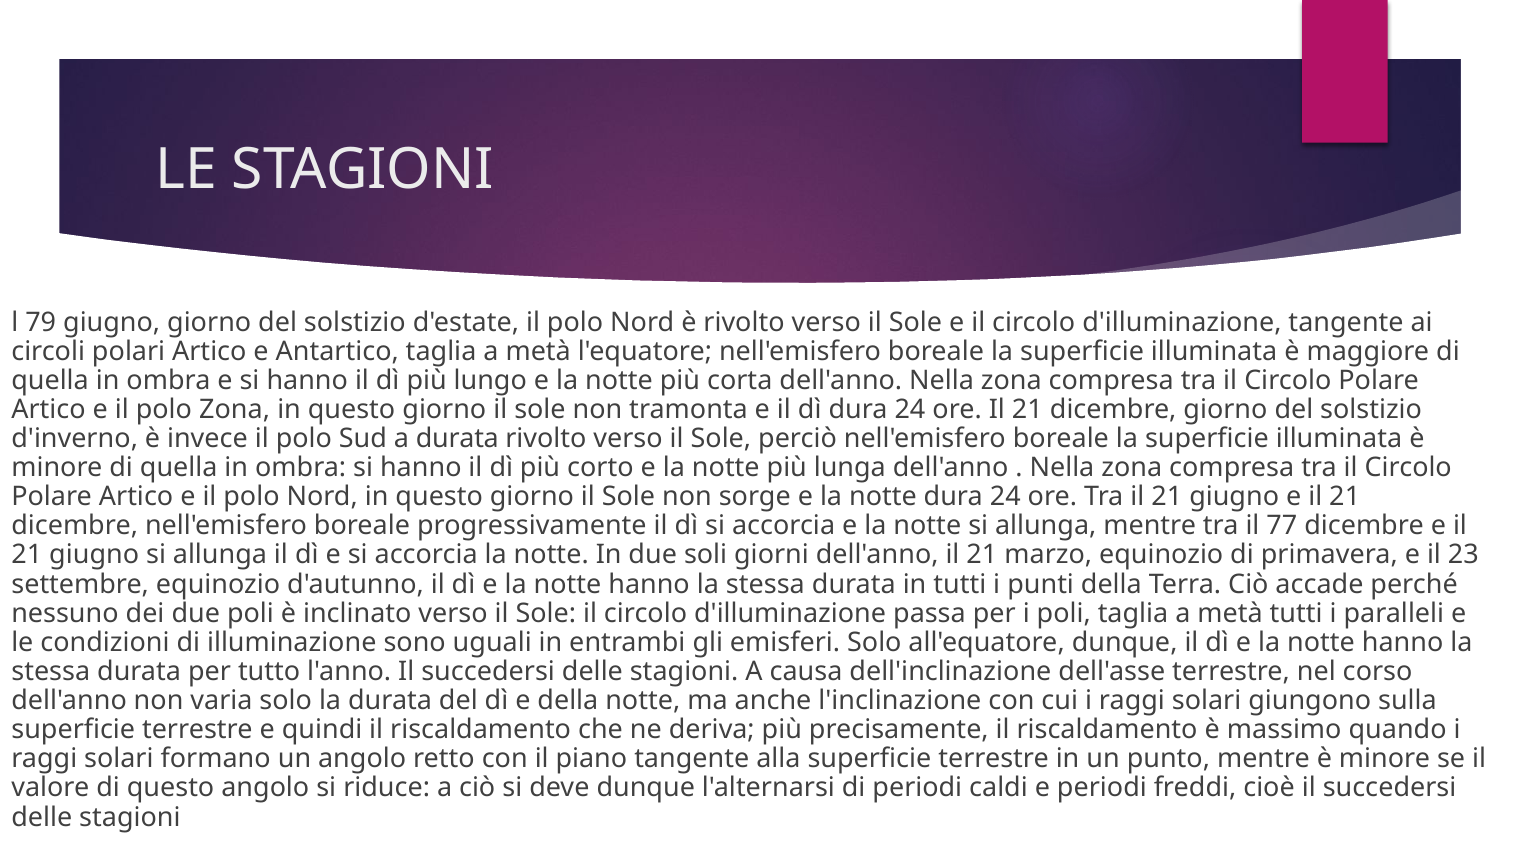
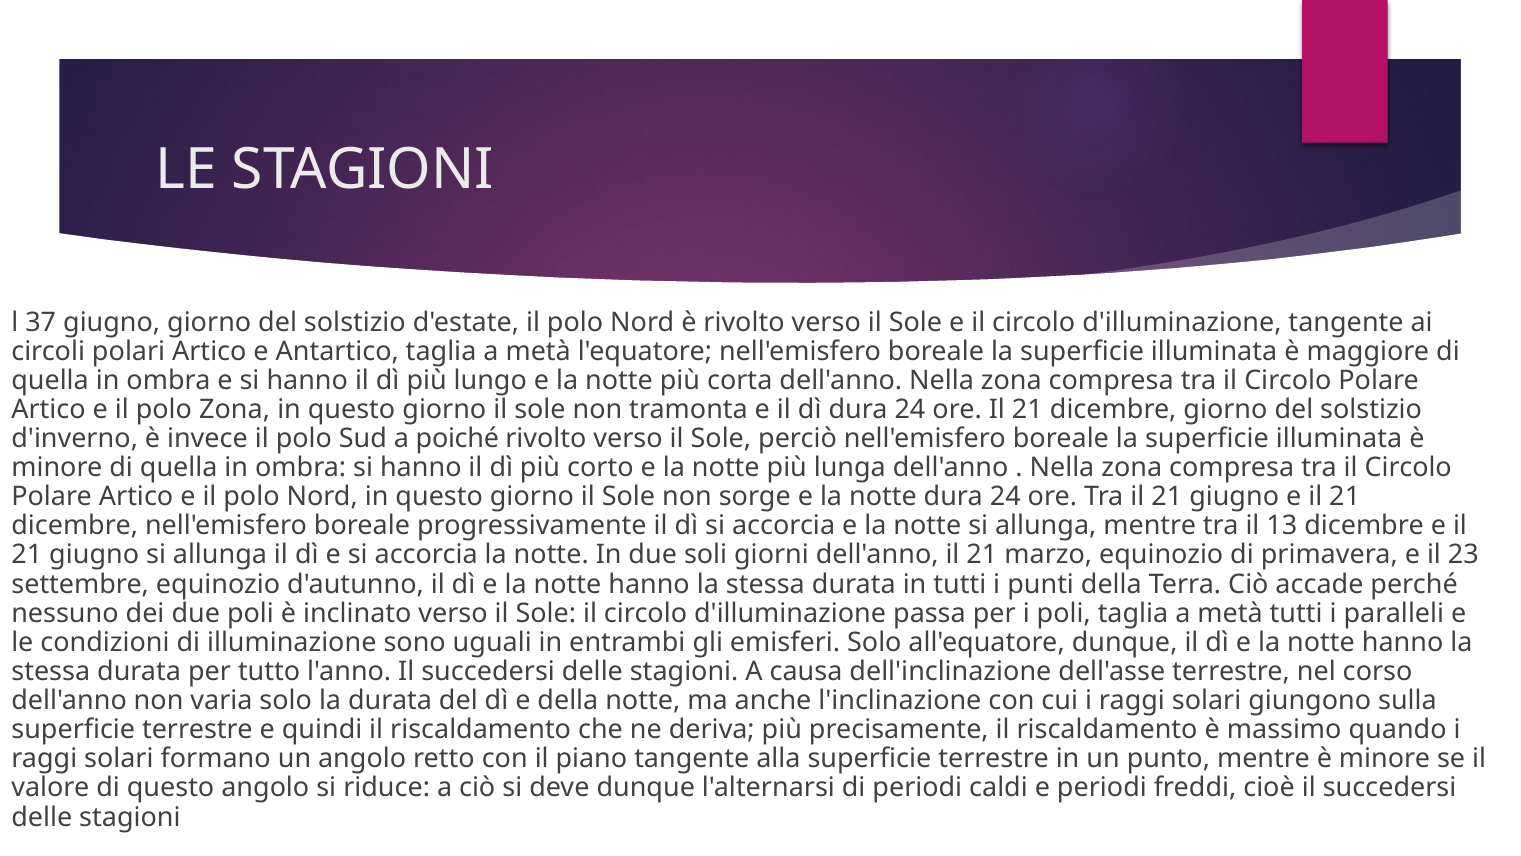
79: 79 -> 37 (41, 322)
a durata: durata -> poiché (457, 438)
77: 77 -> 13 (1282, 526)
